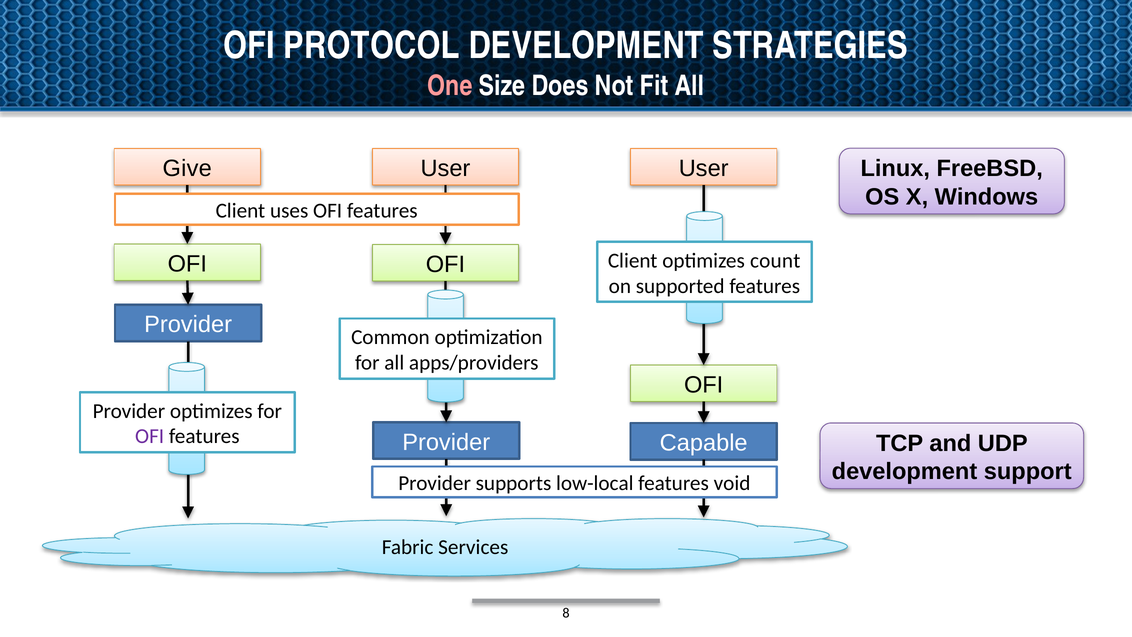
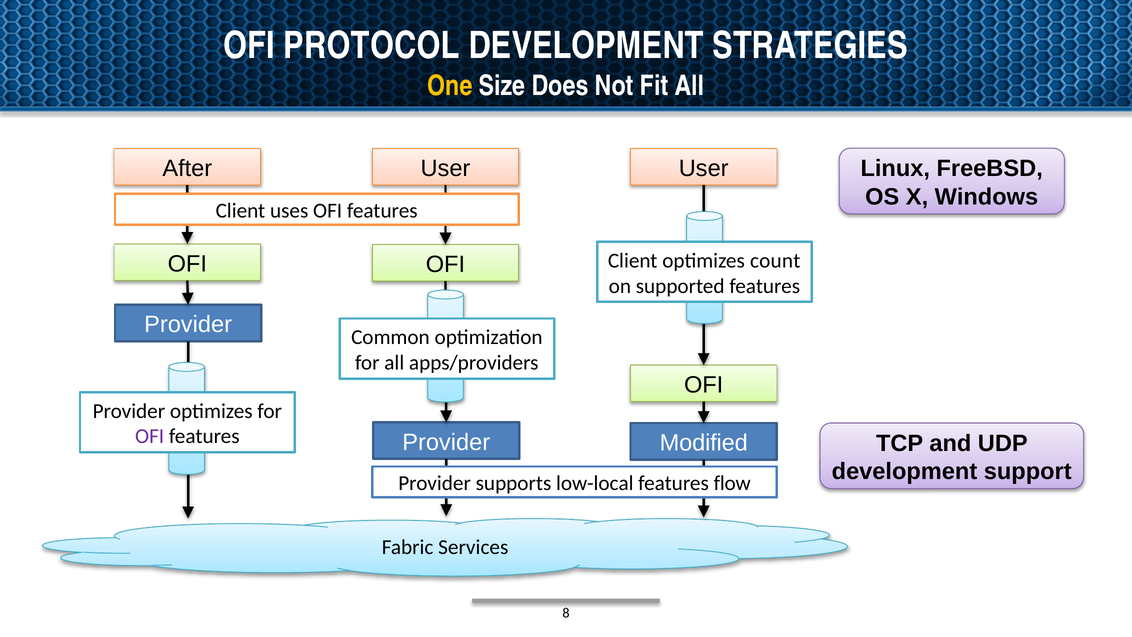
One colour: pink -> yellow (450, 86)
Give: Give -> After (187, 168)
Capable: Capable -> Modified (704, 443)
void: void -> flow (732, 483)
